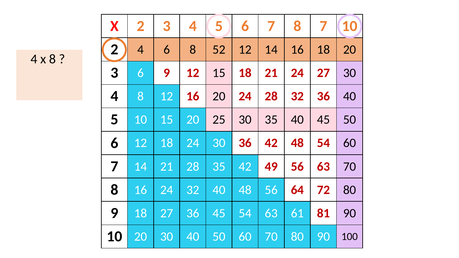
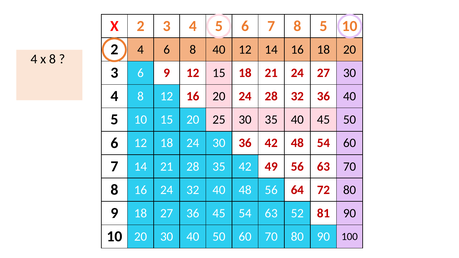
8 7: 7 -> 5 (323, 26)
8 52: 52 -> 40 (219, 50)
61: 61 -> 52 (297, 213)
